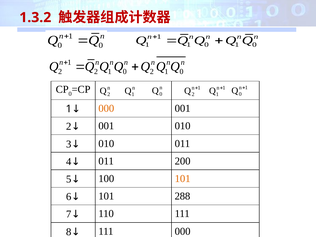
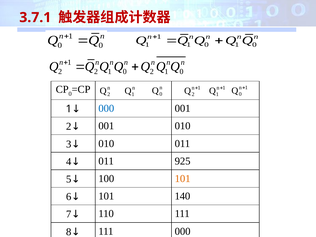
1.3.2: 1.3.2 -> 3.7.1 (35, 17)
000 colour: orange -> blue (106, 108)
200: 200 -> 925 (183, 161)
288: 288 -> 140 (182, 196)
